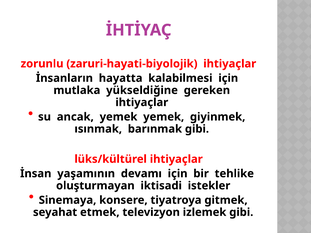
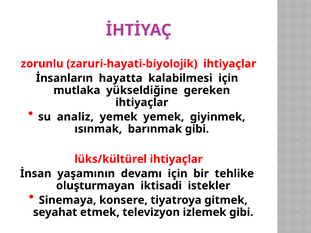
ancak: ancak -> analiz (75, 117)
